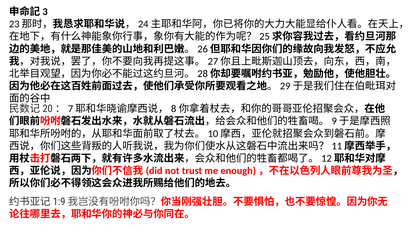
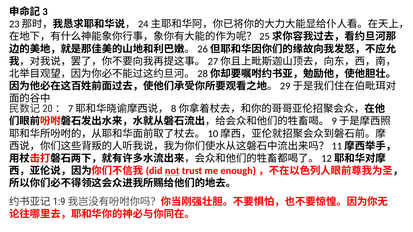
not underline: none -> present (172, 171)
